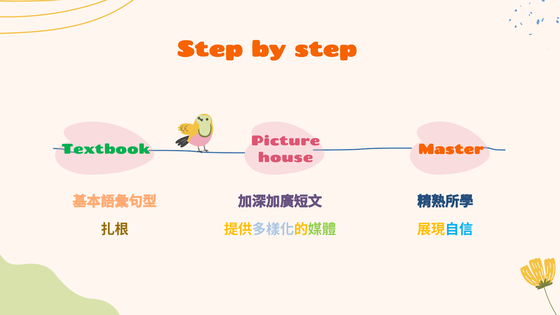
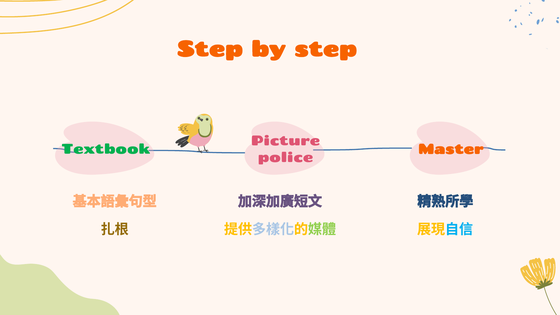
house: house -> police (286, 158)
